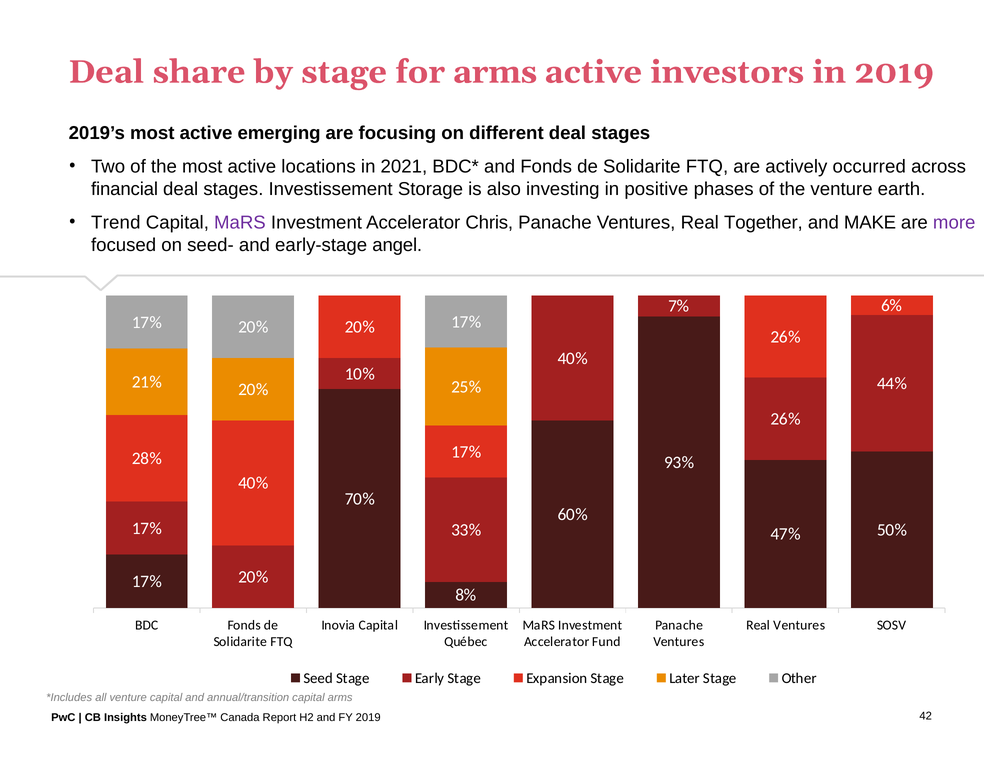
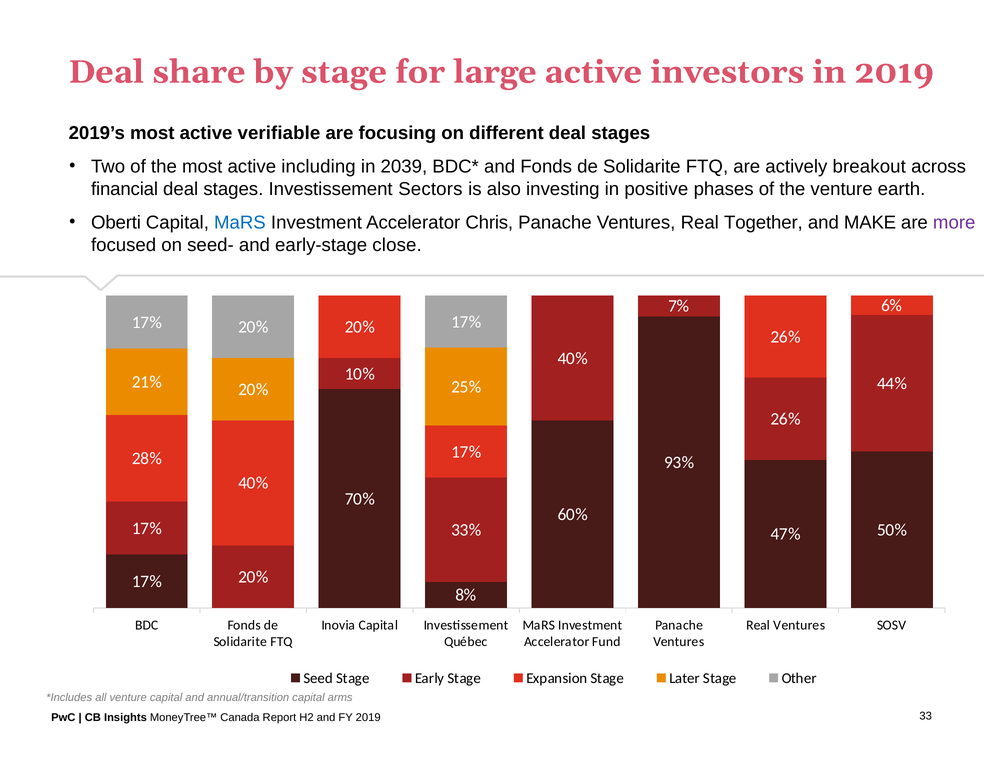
for arms: arms -> large (495, 72)
emerging: emerging -> verifiable (279, 133)
locations: locations -> including (319, 166)
2021: 2021 -> 2039 (404, 166)
occurred: occurred -> breakout (869, 166)
Storage: Storage -> Sectors (430, 189)
Trend: Trend -> Oberti (116, 222)
MaRS colour: purple -> blue (240, 222)
angel: angel -> close (397, 245)
42: 42 -> 33 (926, 716)
